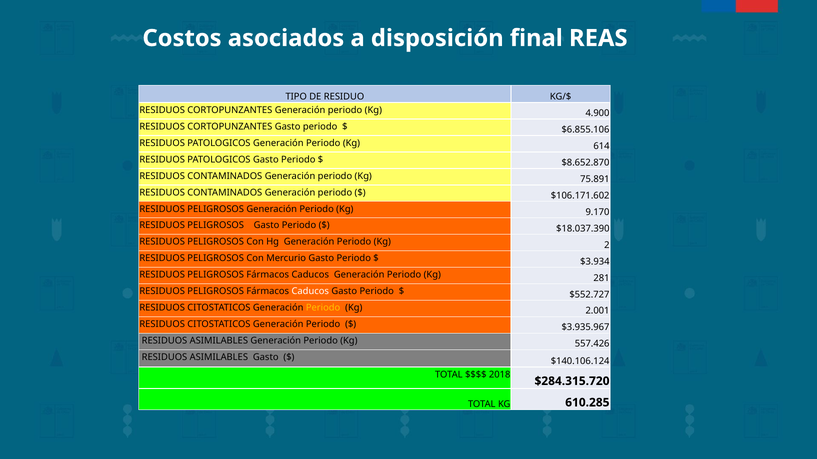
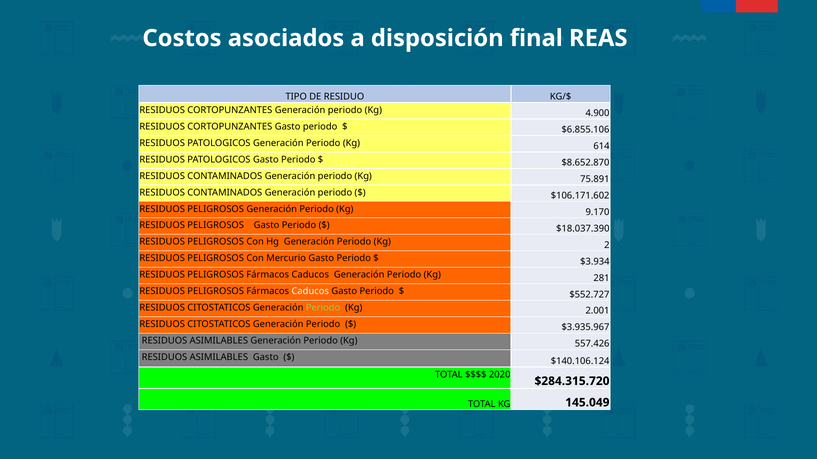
Periodo colour: yellow -> light green (323, 308)
2018: 2018 -> 2020 (500, 375)
610.285: 610.285 -> 145.049 (587, 403)
